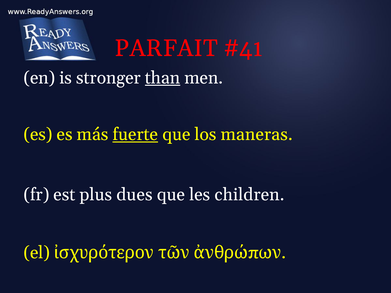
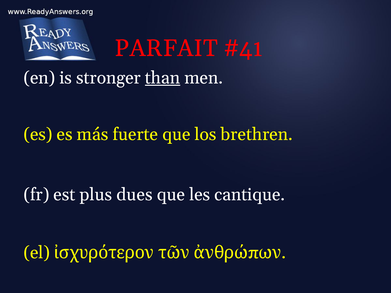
fuerte underline: present -> none (135, 135)
maneras: maneras -> brethren (257, 135)
children: children -> cantique (250, 195)
